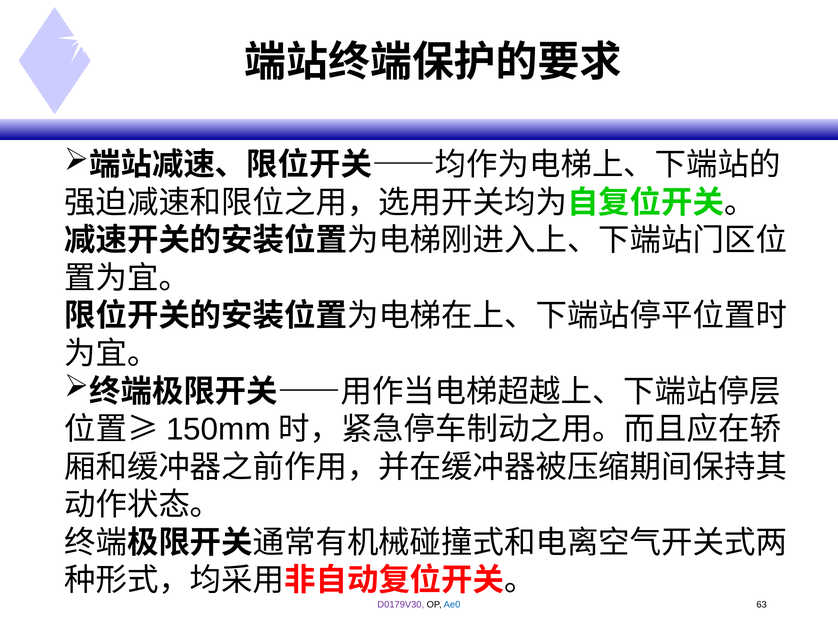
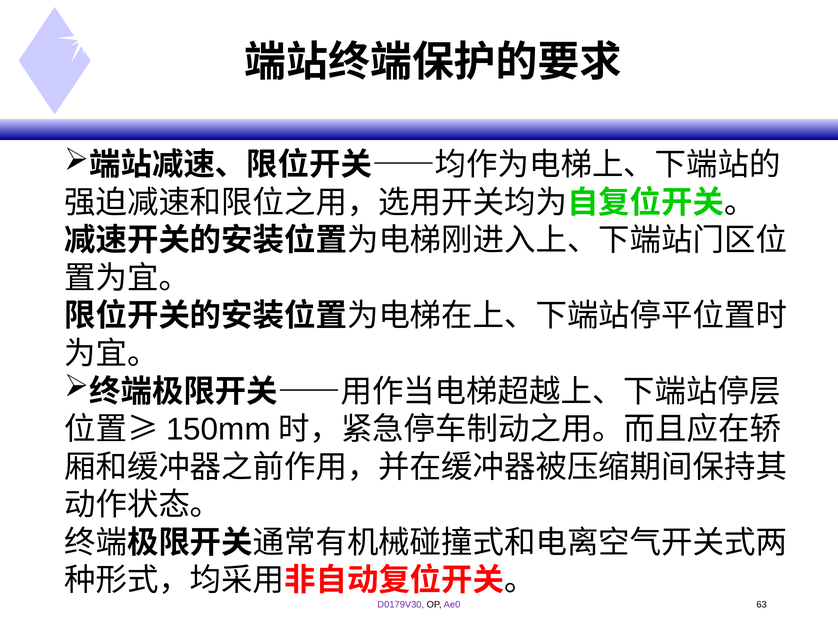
Ae0 colour: blue -> purple (452, 604)
